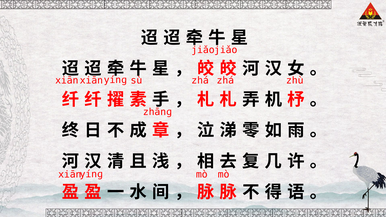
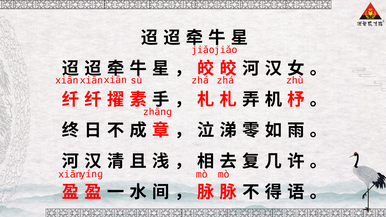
yínɡ: yínɡ -> xiān (115, 80)
